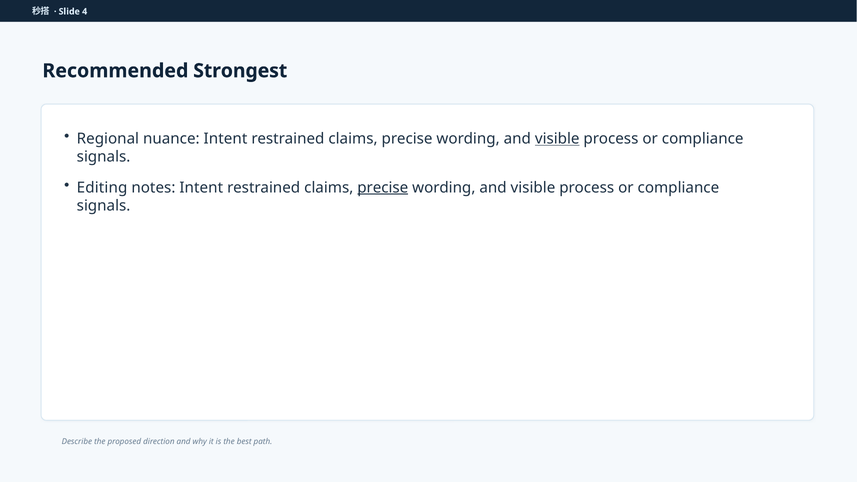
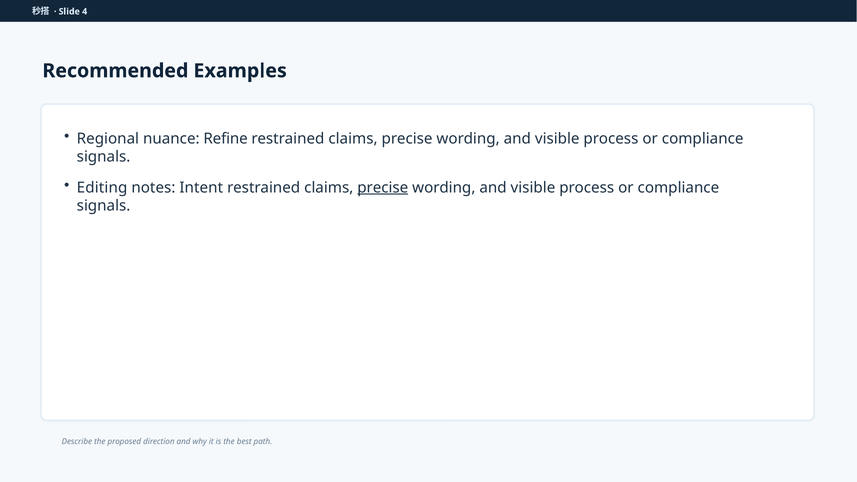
Strongest: Strongest -> Examples (240, 71)
nuance Intent: Intent -> Refine (226, 139)
visible underline: present -> none (557, 139)
